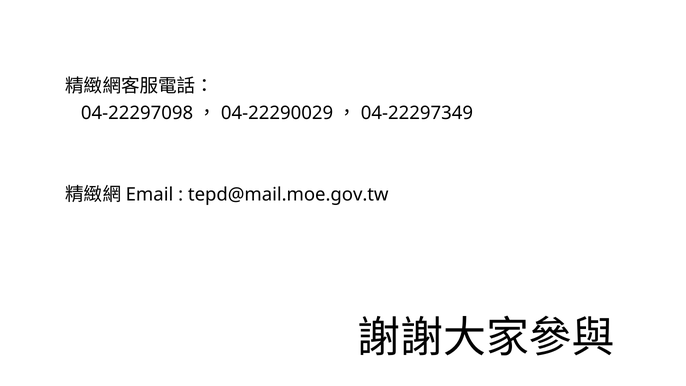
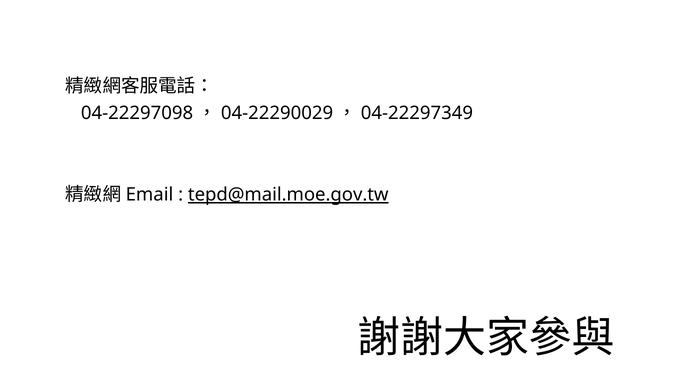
tepd@mail.moe.gov.tw underline: none -> present (288, 195)
